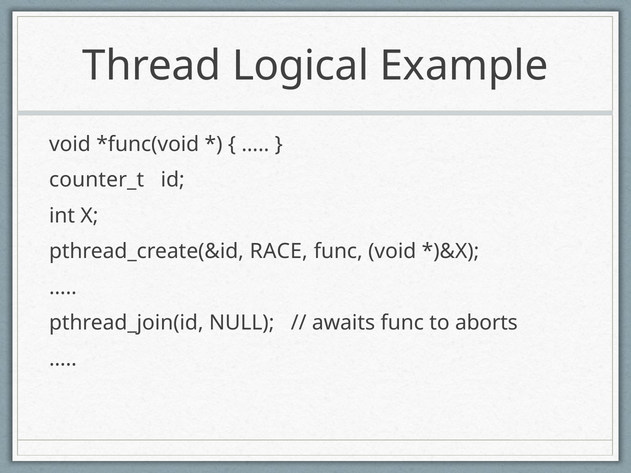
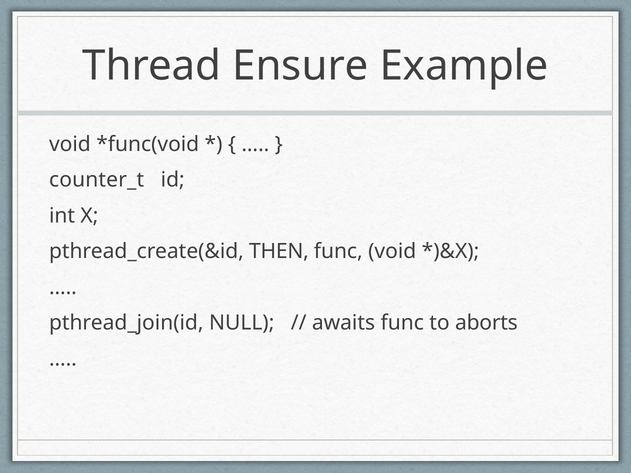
Logical: Logical -> Ensure (300, 66)
RACE: RACE -> THEN (279, 252)
